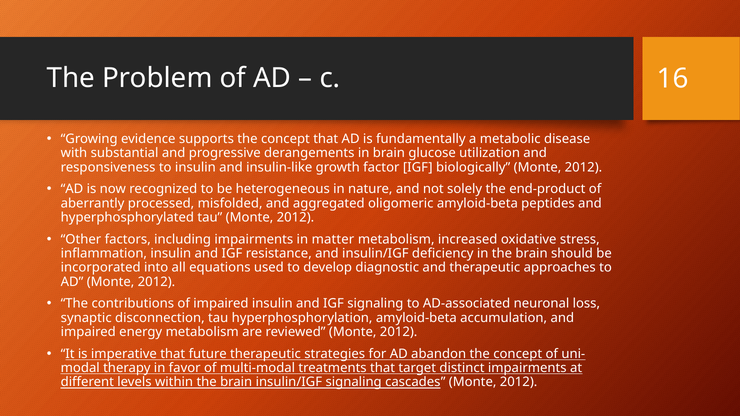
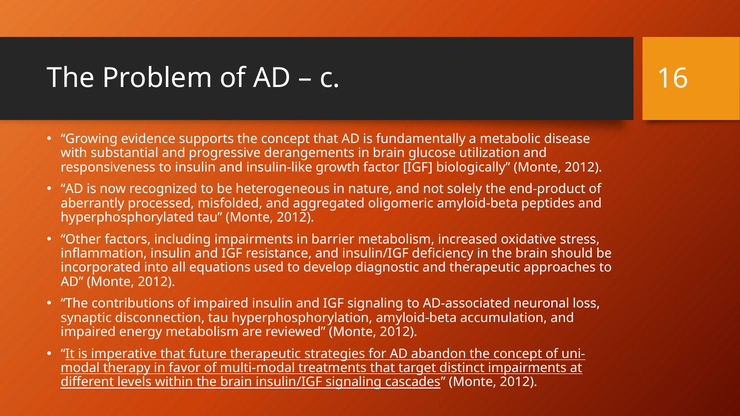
matter: matter -> barrier (333, 239)
